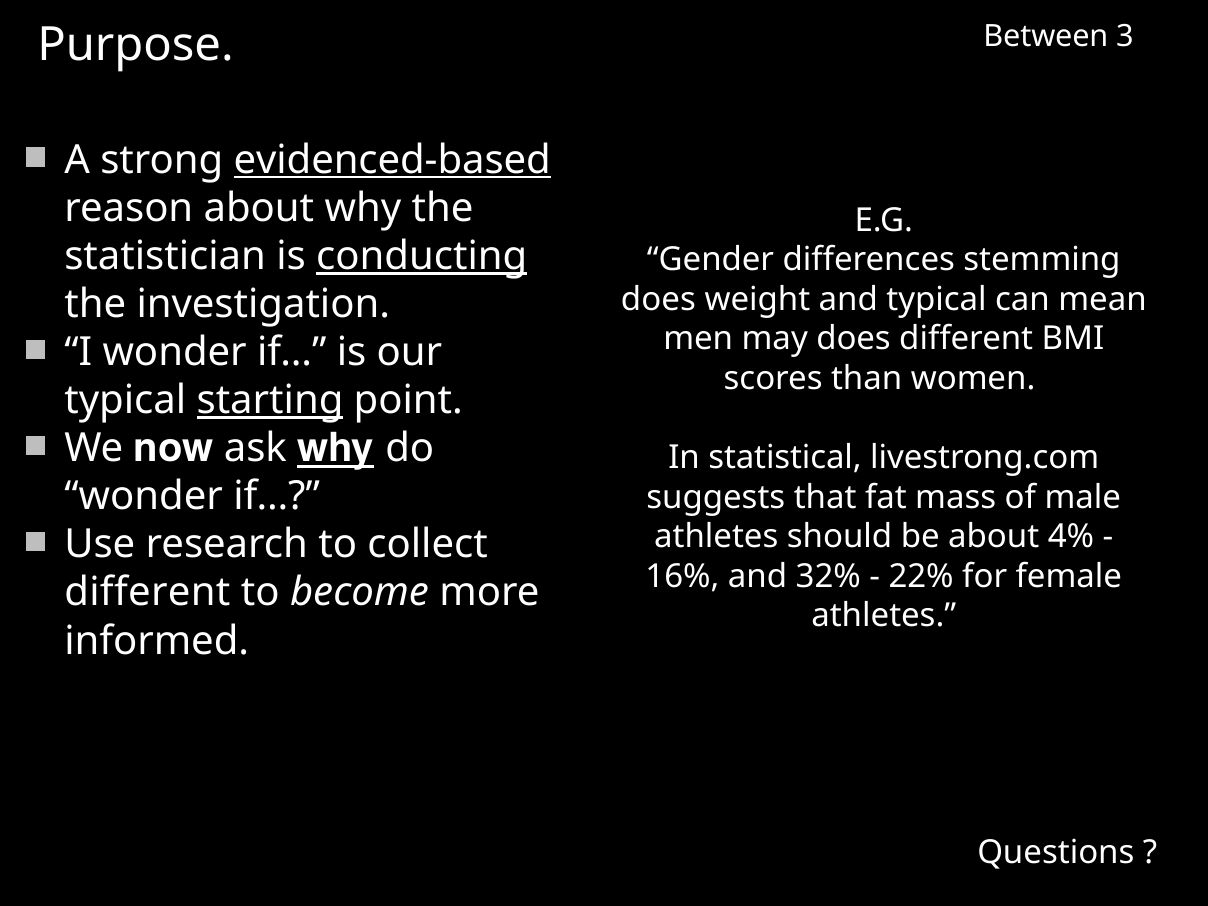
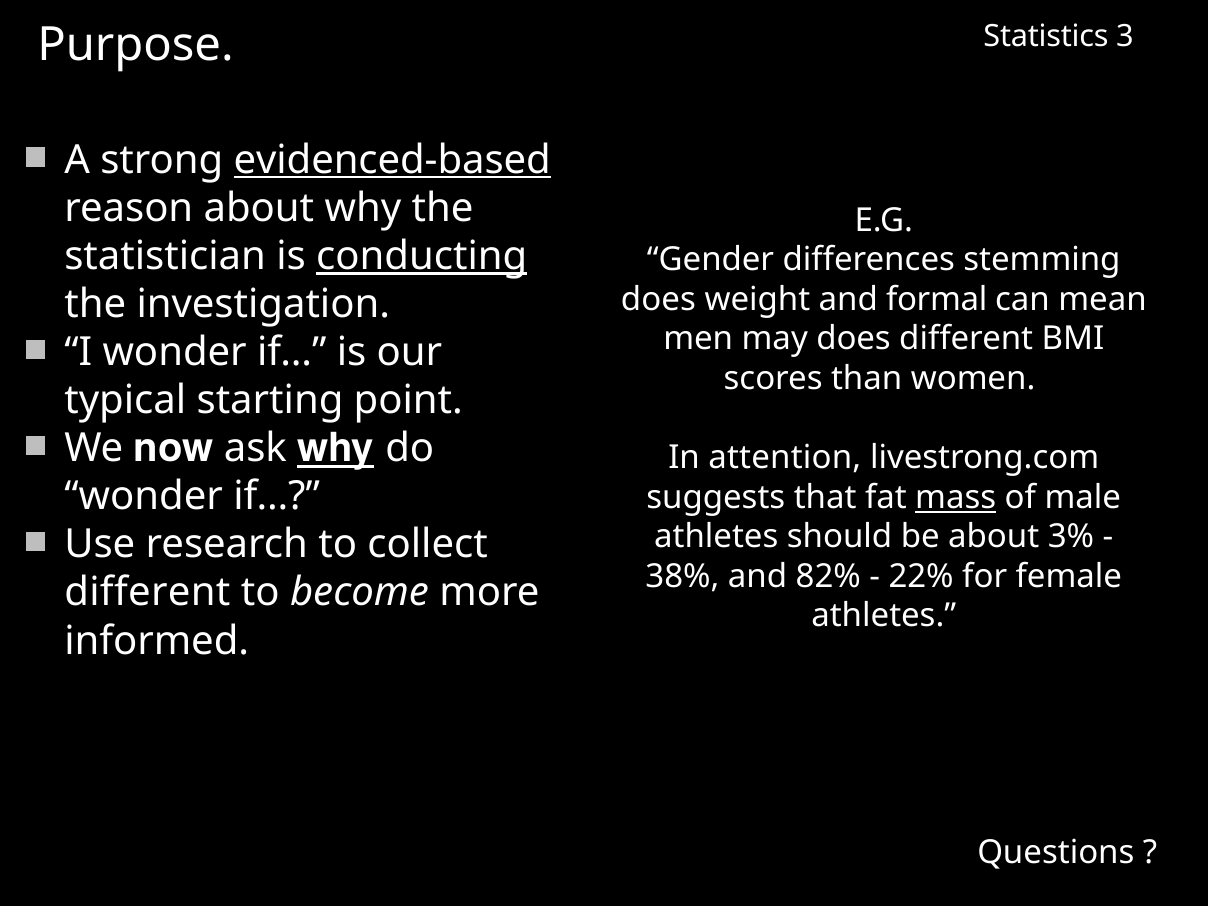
Between: Between -> Statistics (1046, 37)
and typical: typical -> formal (937, 300)
starting underline: present -> none (270, 400)
statistical: statistical -> attention (785, 458)
mass underline: none -> present (956, 497)
4%: 4% -> 3% (1071, 537)
16%: 16% -> 38% (682, 576)
32%: 32% -> 82% (828, 576)
